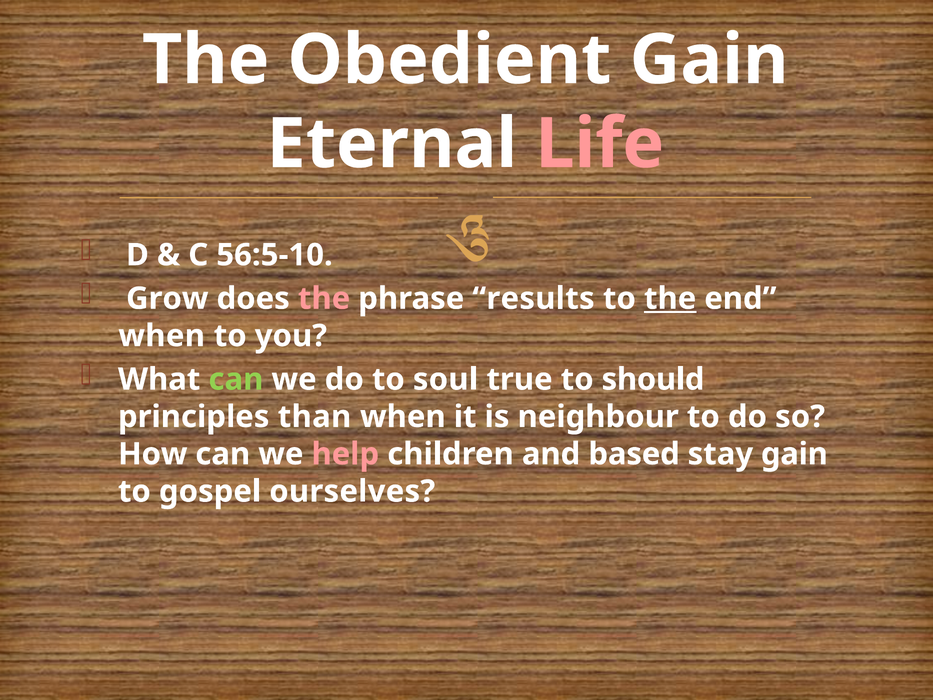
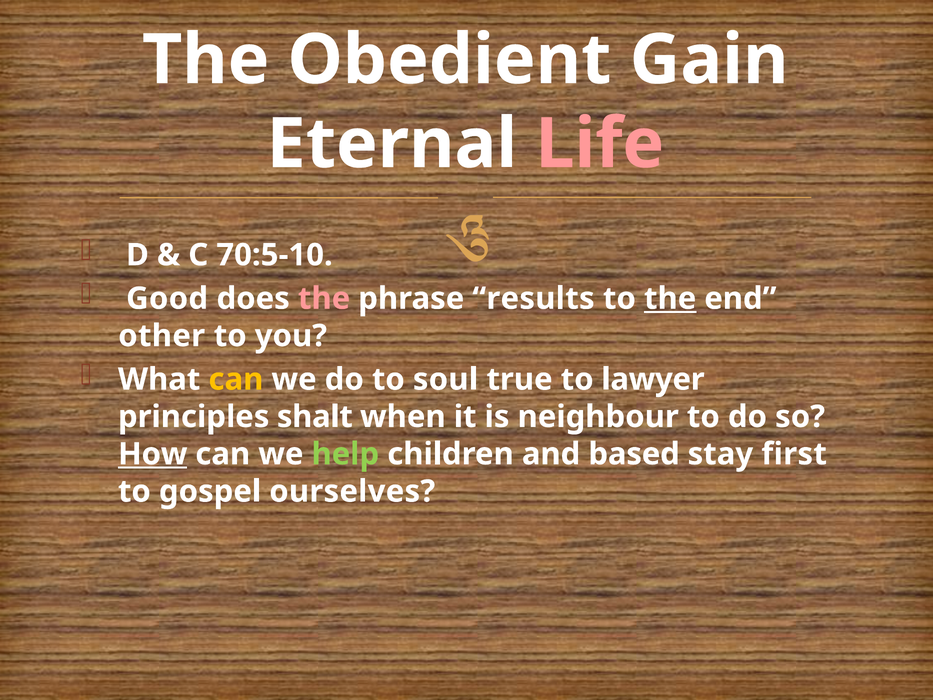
56:5-10: 56:5-10 -> 70:5-10 (274, 255)
Grow: Grow -> Good (167, 298)
when: when -> other (162, 336)
can colour: light green -> yellow (236, 379)
should: should -> lawyer (653, 379)
than: than -> shalt (315, 417)
How underline: none -> present (153, 454)
help colour: pink -> light green (345, 454)
stay gain: gain -> first (794, 454)
